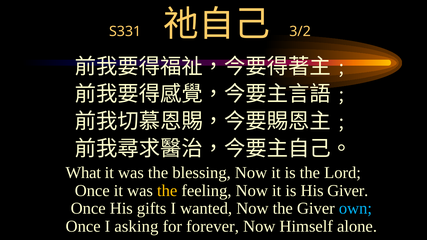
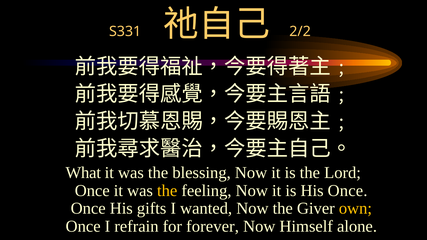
3/2: 3/2 -> 2/2 (300, 31)
His Giver: Giver -> Once (348, 191)
own colour: light blue -> yellow (355, 209)
asking: asking -> refrain (136, 227)
